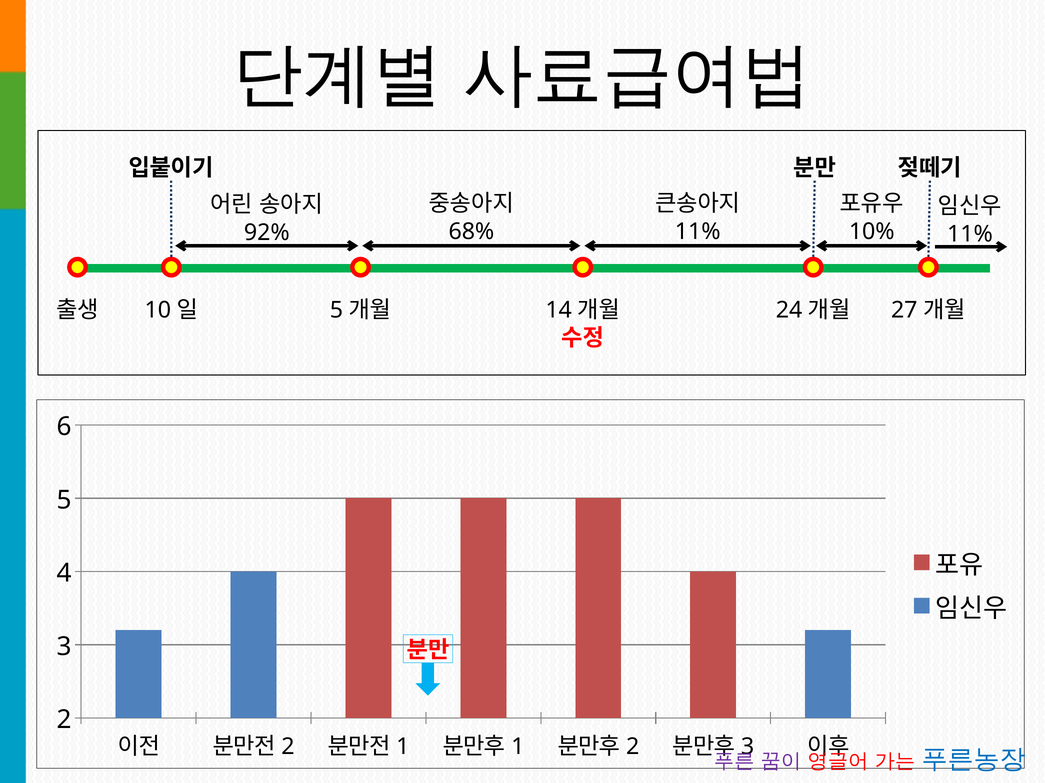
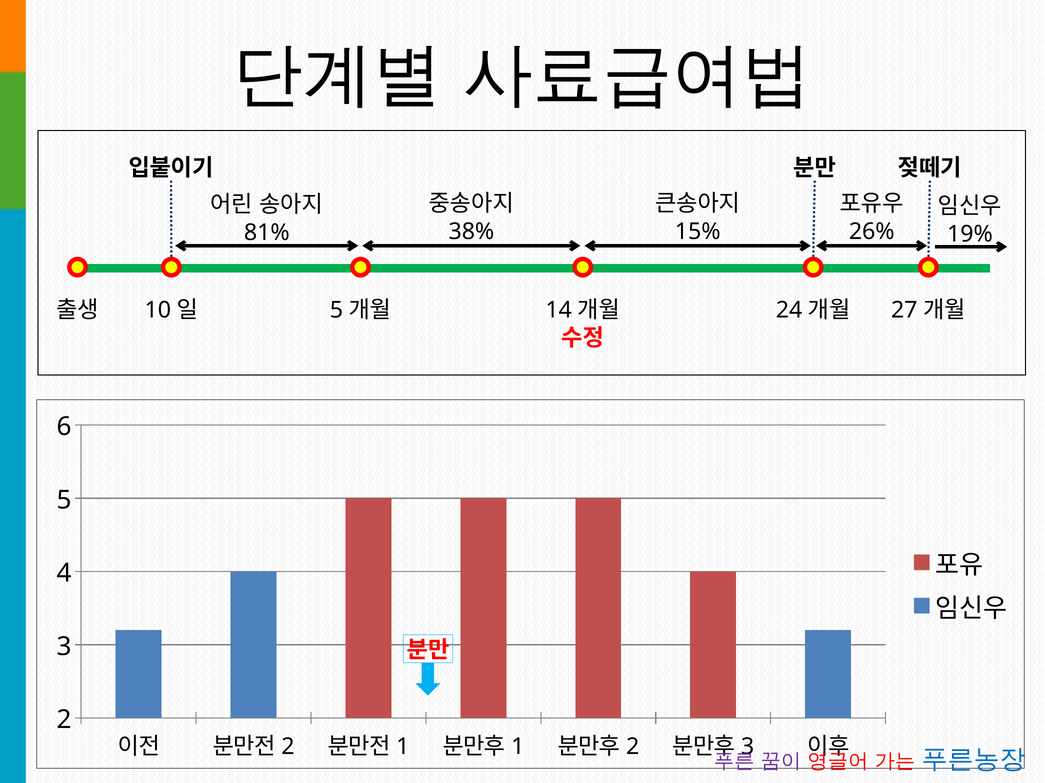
68%: 68% -> 38% (471, 232)
11%: 11% -> 15% (698, 232)
10%: 10% -> 26% (872, 232)
92%: 92% -> 81% (267, 233)
11%: 11% -> 19% (970, 234)
